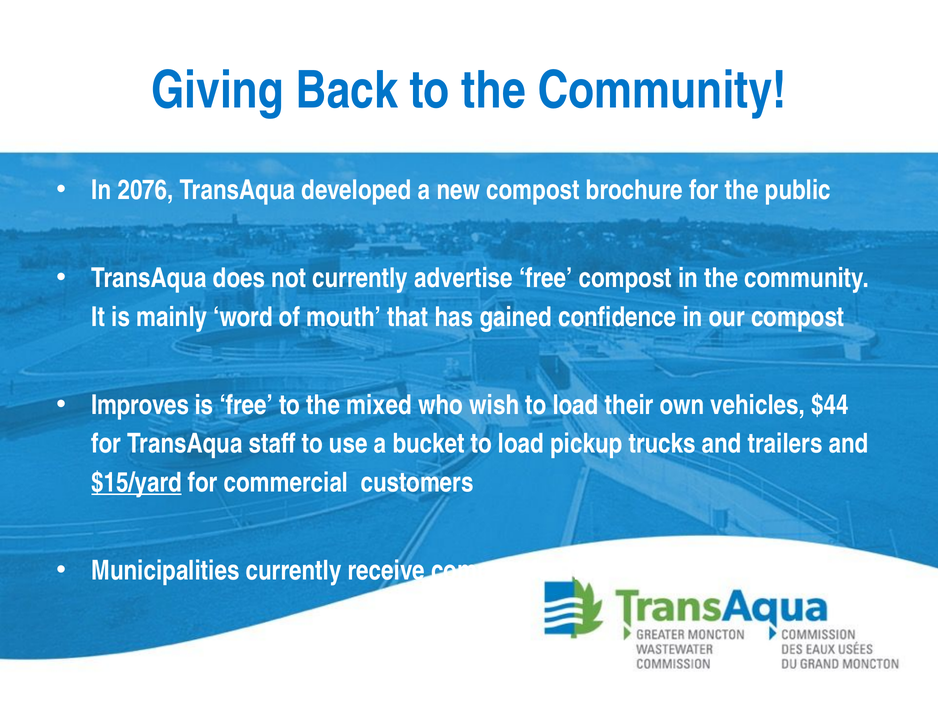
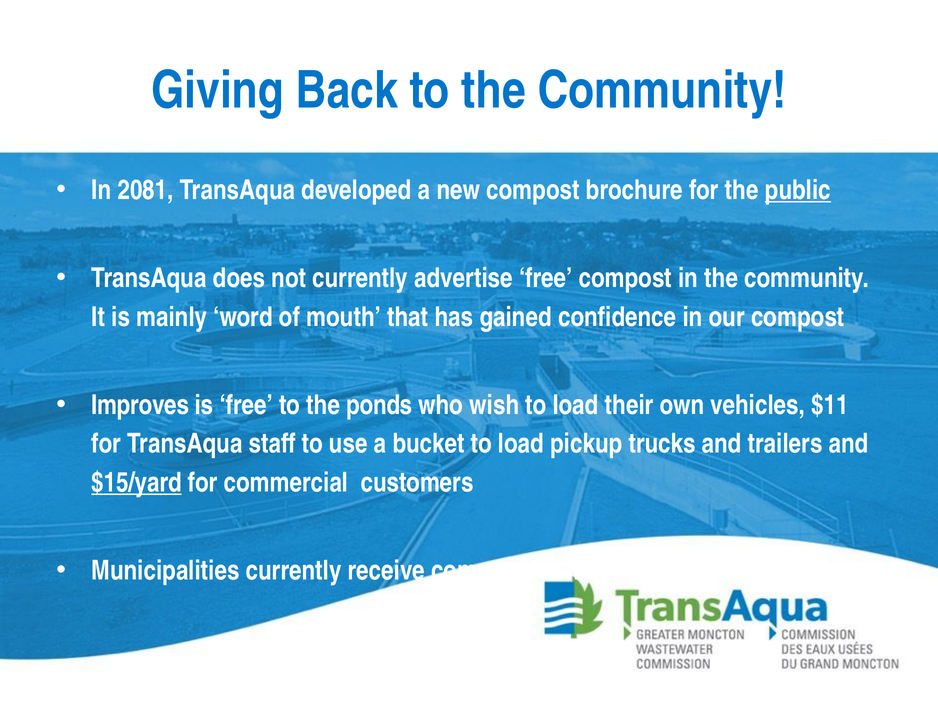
2076: 2076 -> 2081 (146, 190)
public underline: none -> present (798, 190)
mixed: mixed -> ponds (379, 405)
$44: $44 -> $11 (830, 405)
